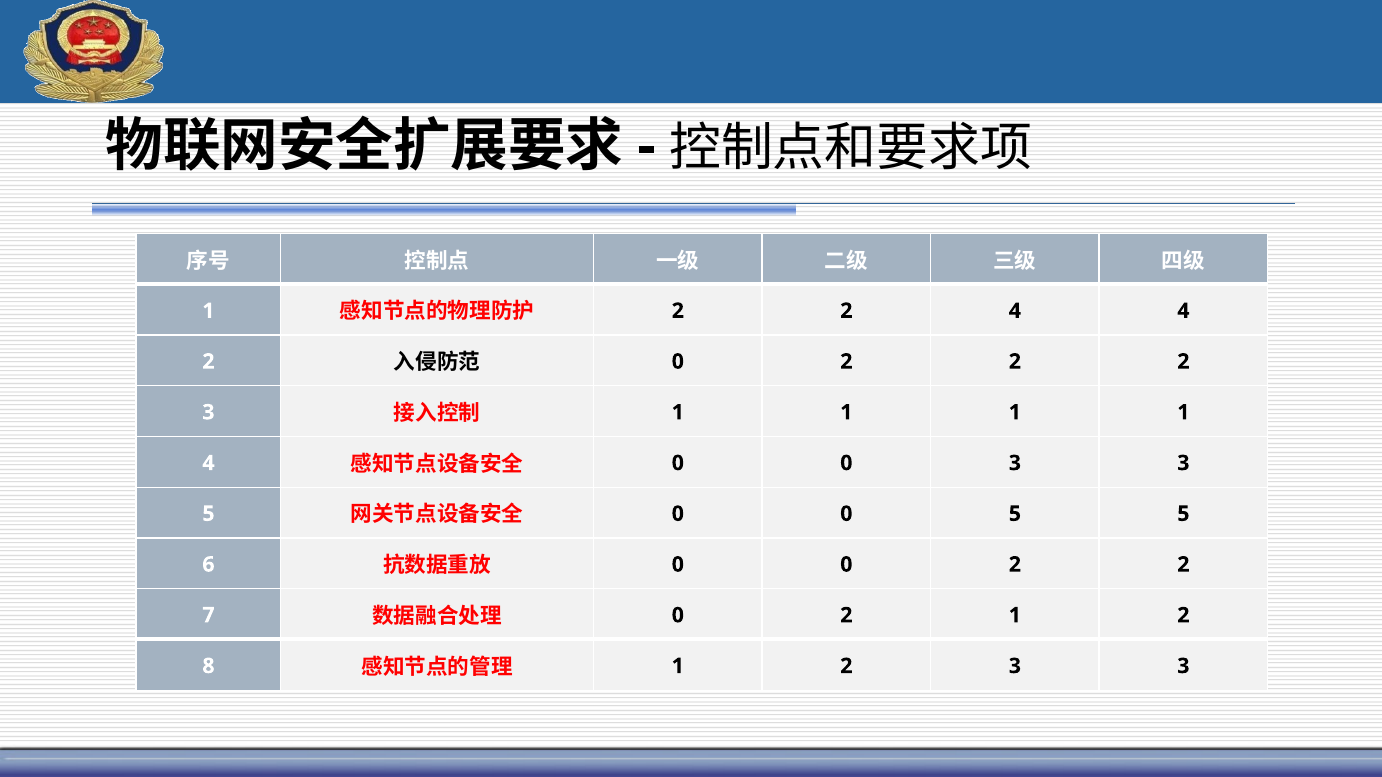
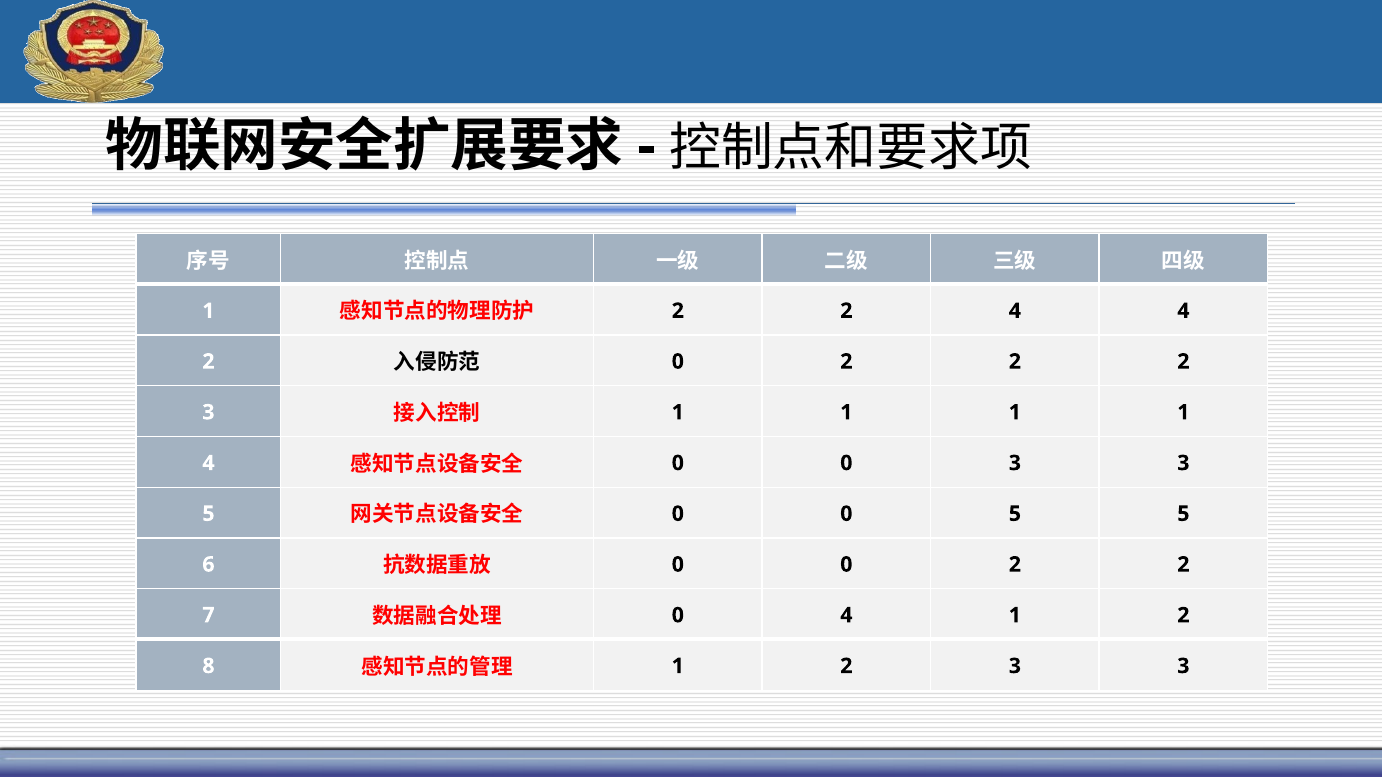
2: 2 -> 4 (846, 616)
